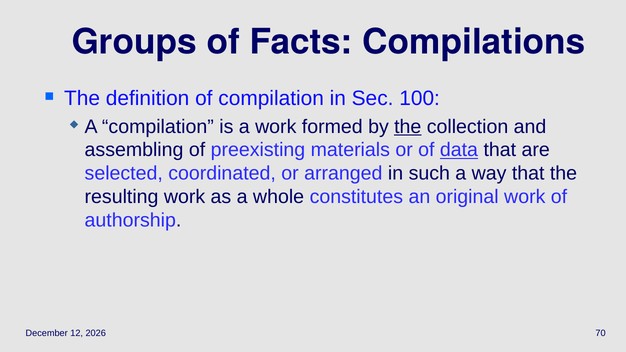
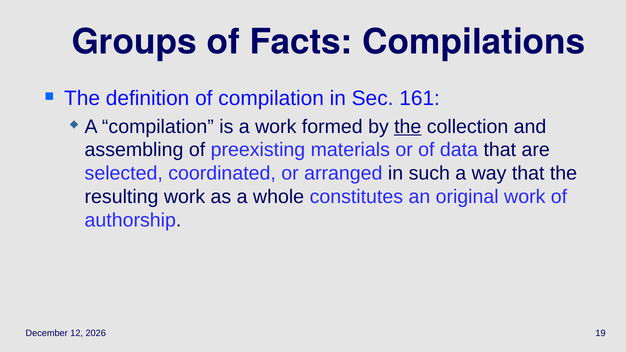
100: 100 -> 161 (420, 99)
data underline: present -> none (459, 150)
70: 70 -> 19 (601, 333)
